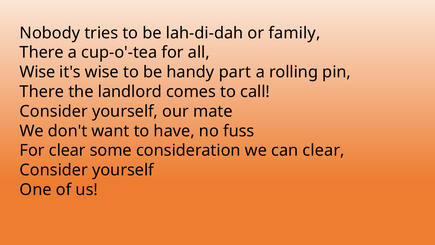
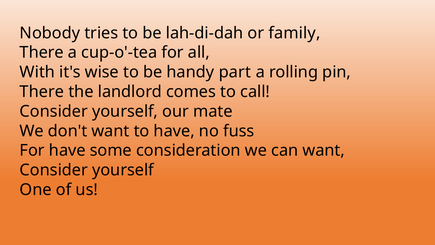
Wise: Wise -> With (37, 72)
For clear: clear -> have (67, 150)
can clear: clear -> want (324, 150)
